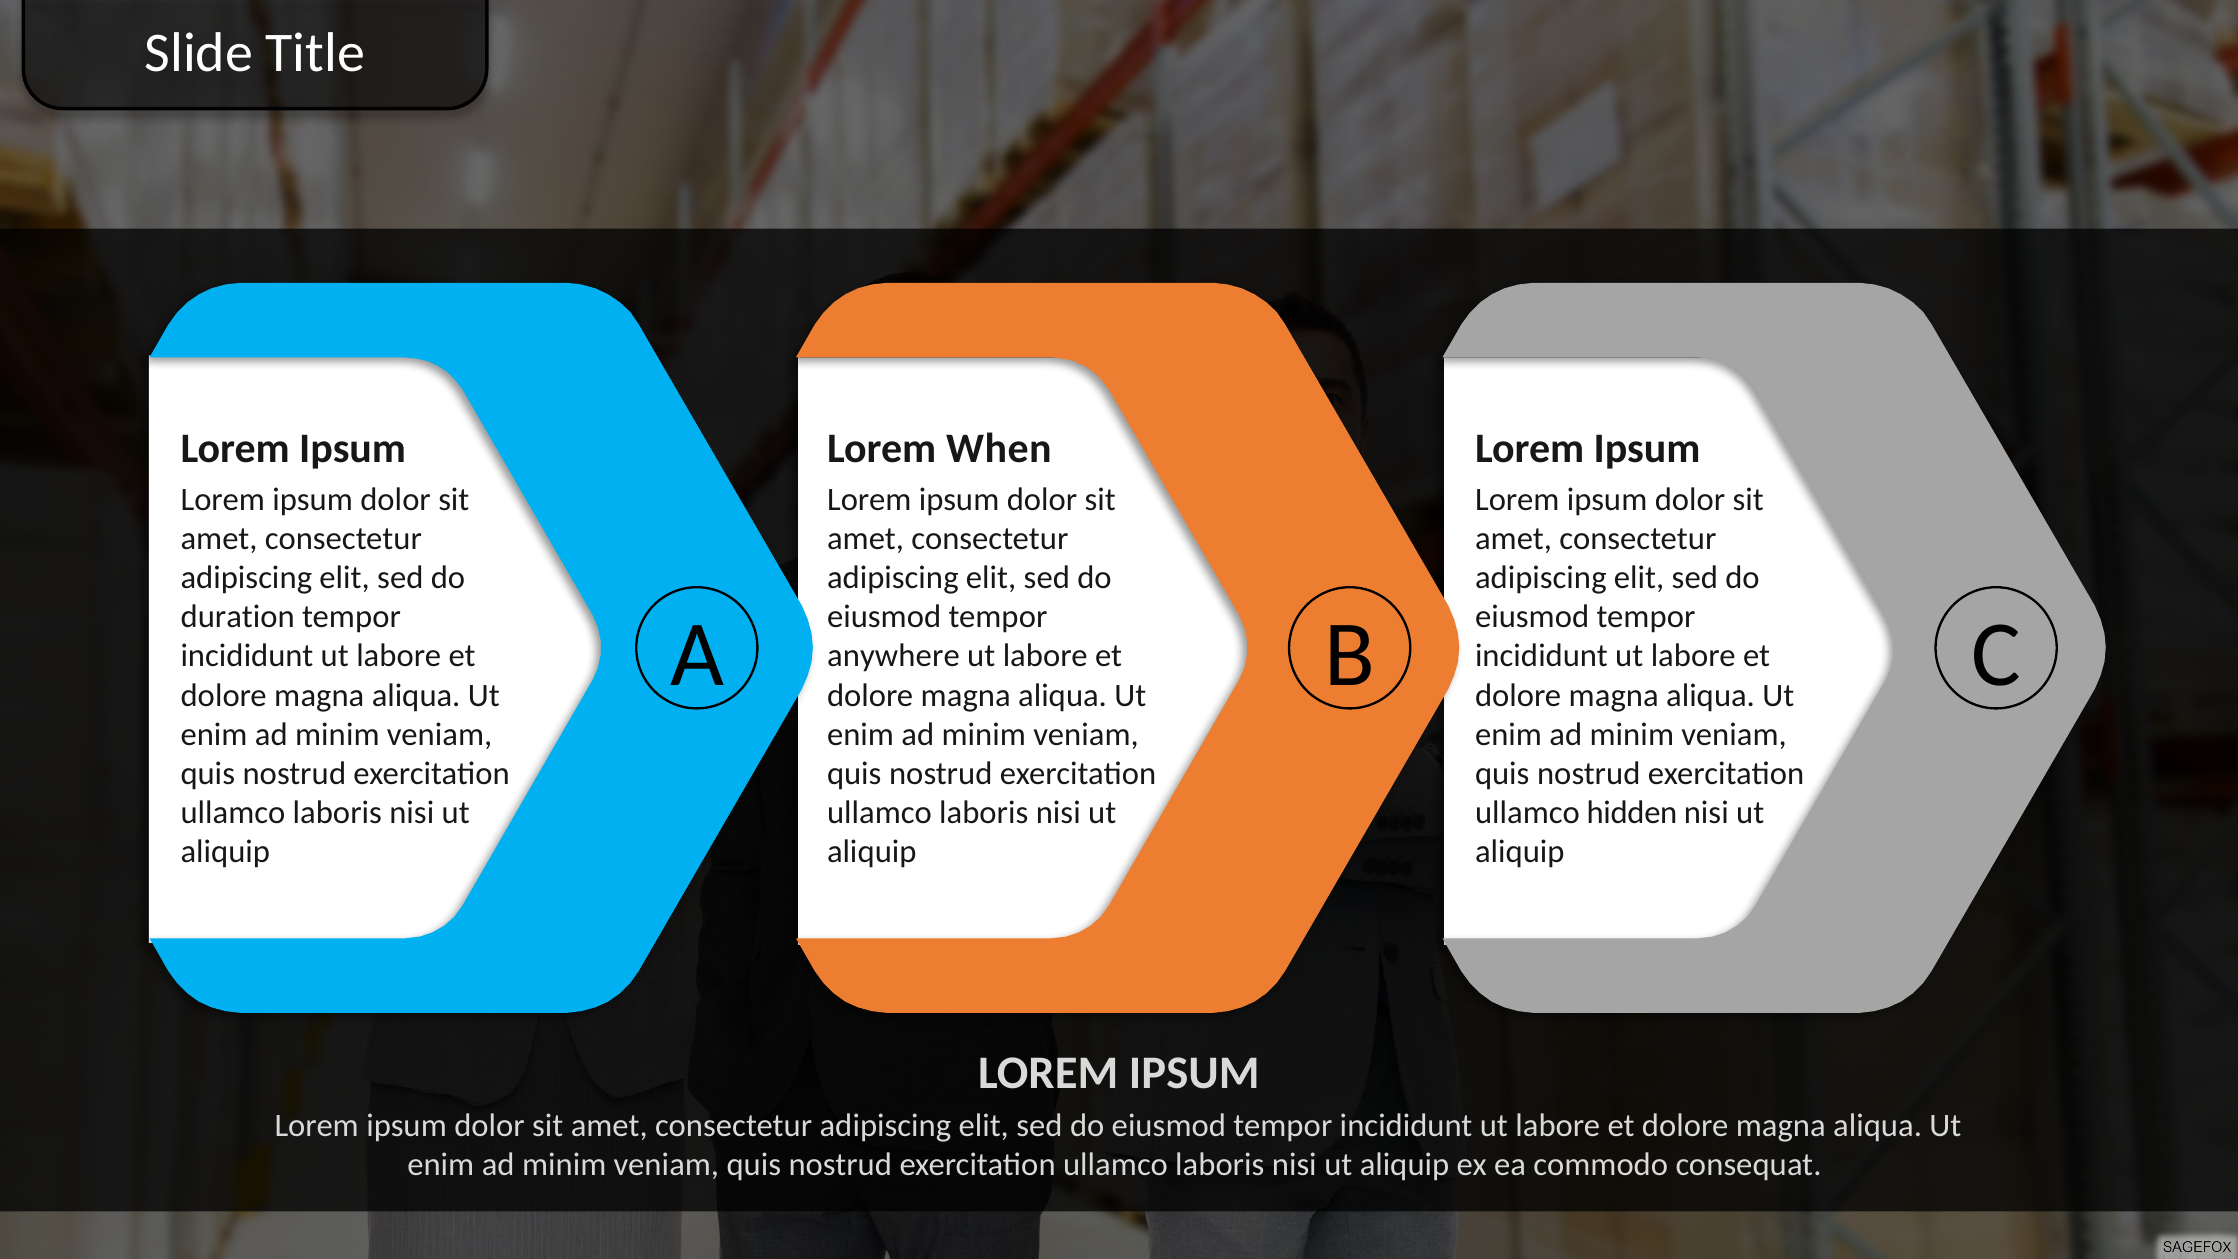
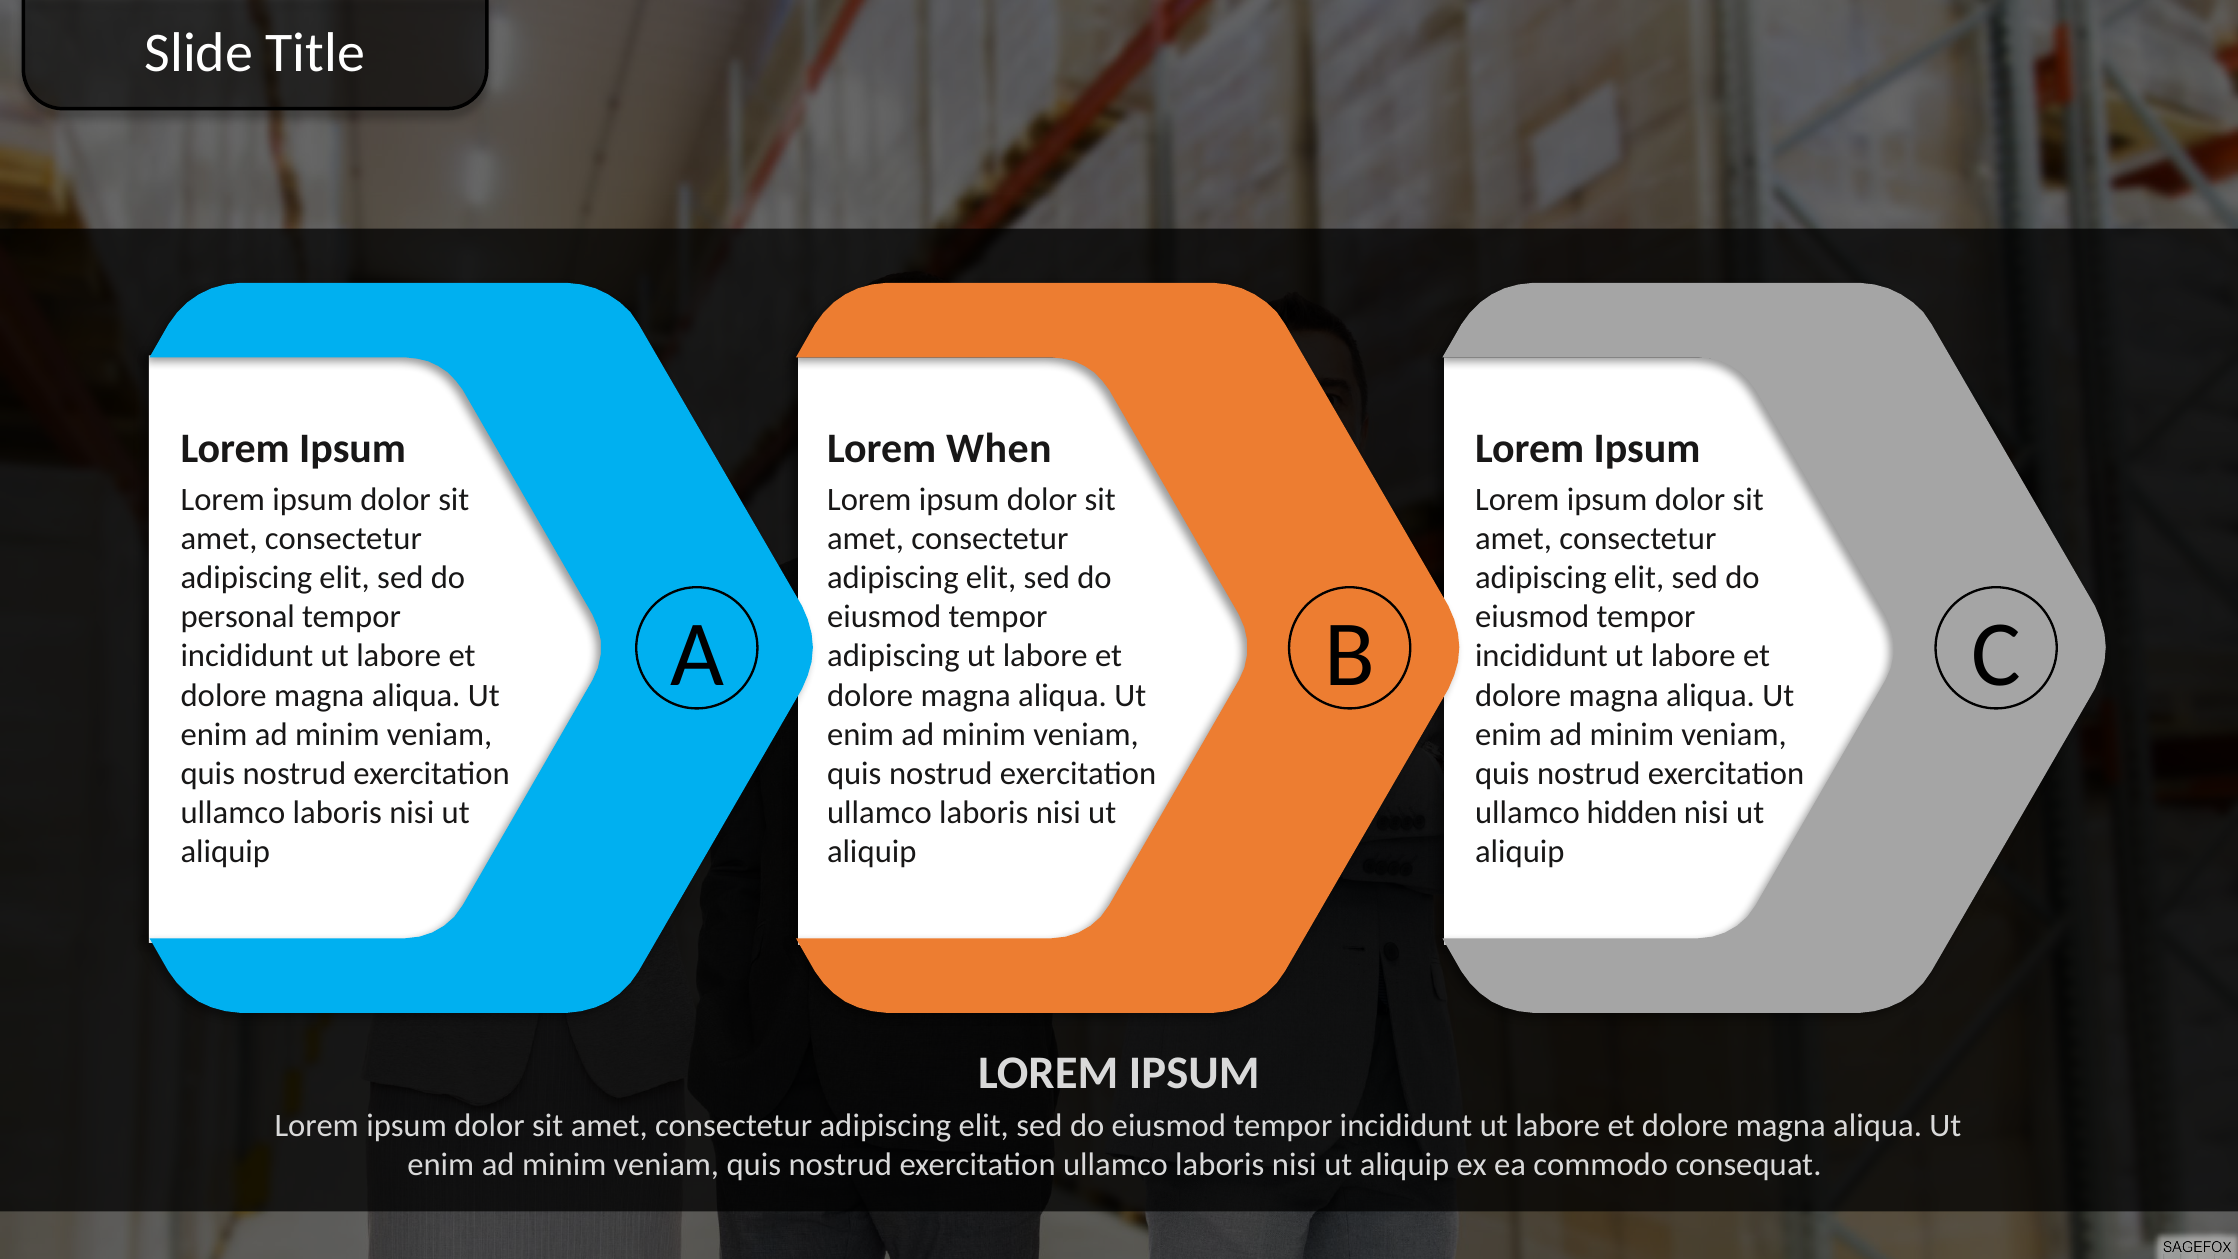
duration: duration -> personal (238, 617)
anywhere: anywhere -> adipiscing (893, 656)
